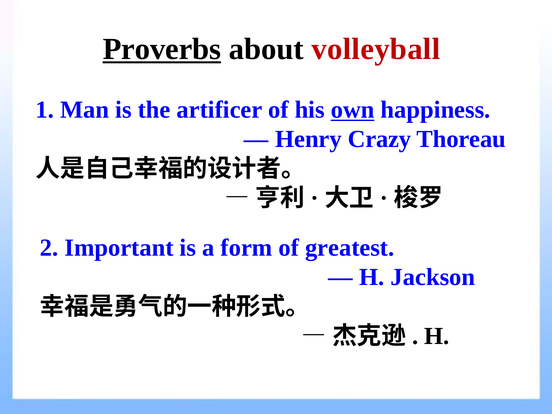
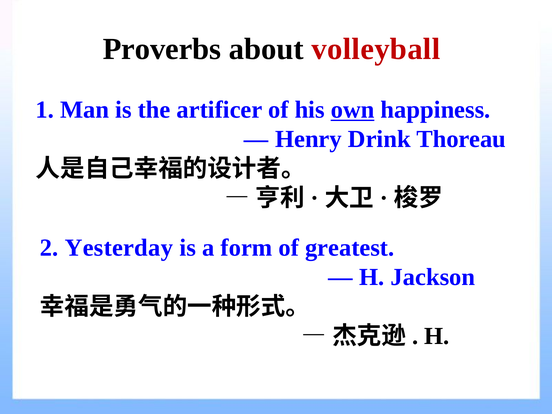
Proverbs underline: present -> none (162, 49)
Crazy: Crazy -> Drink (379, 139)
Important: Important -> Yesterday (119, 248)
